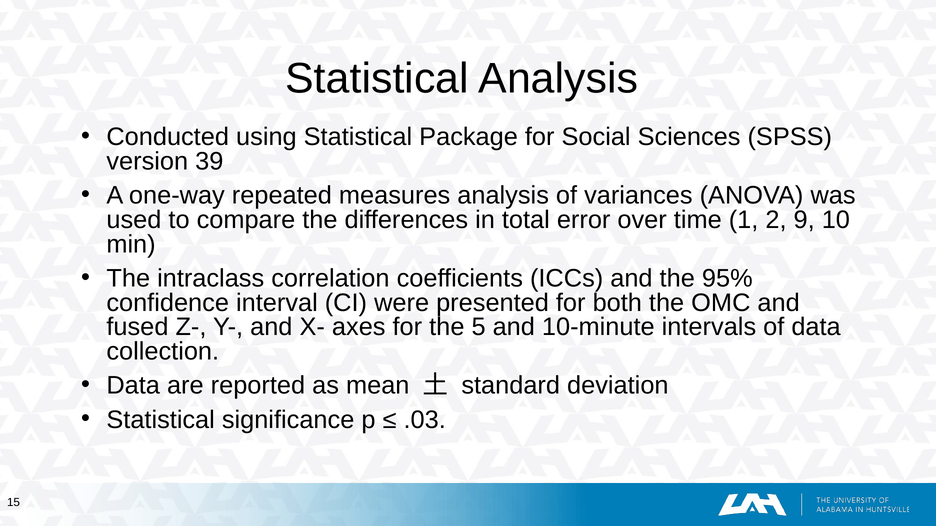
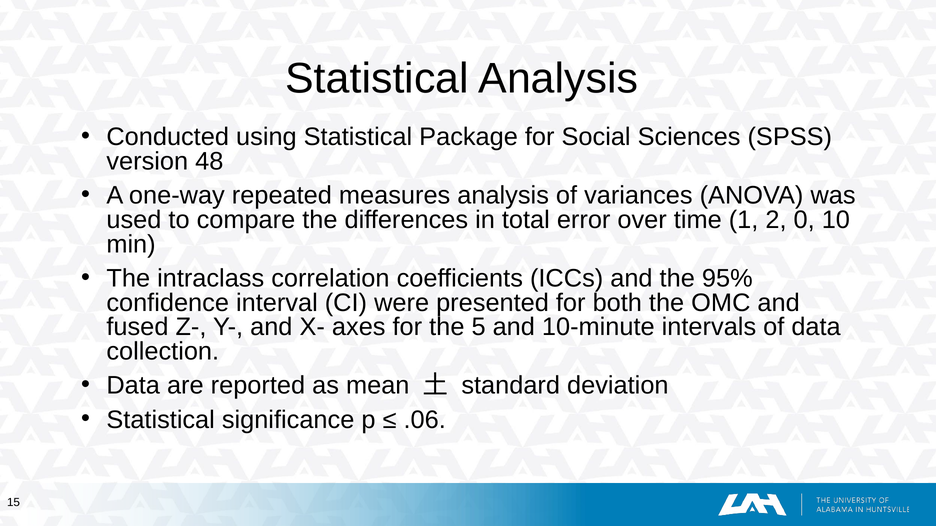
39: 39 -> 48 (209, 162)
9: 9 -> 0 (804, 220)
.03: .03 -> .06 (425, 420)
